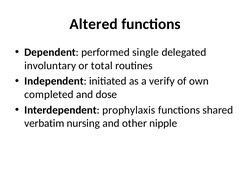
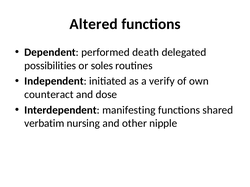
single: single -> death (146, 52)
involuntary: involuntary -> possibilities (50, 66)
total: total -> soles (102, 66)
completed: completed -> counteract (49, 95)
prophylaxis: prophylaxis -> manifesting (129, 110)
